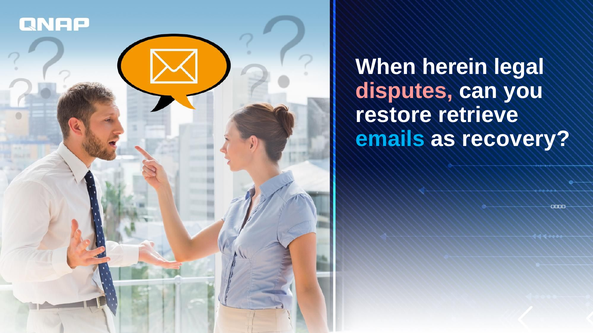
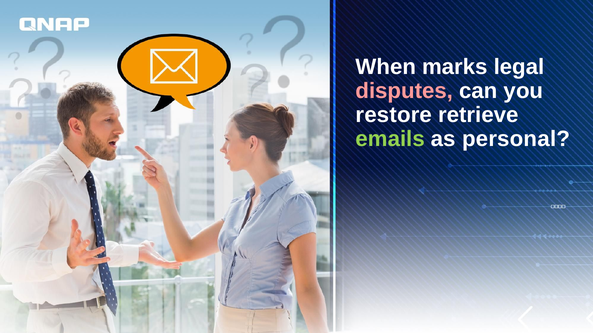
herein: herein -> marks (455, 67)
emails colour: light blue -> light green (390, 139)
recovery: recovery -> personal (516, 139)
